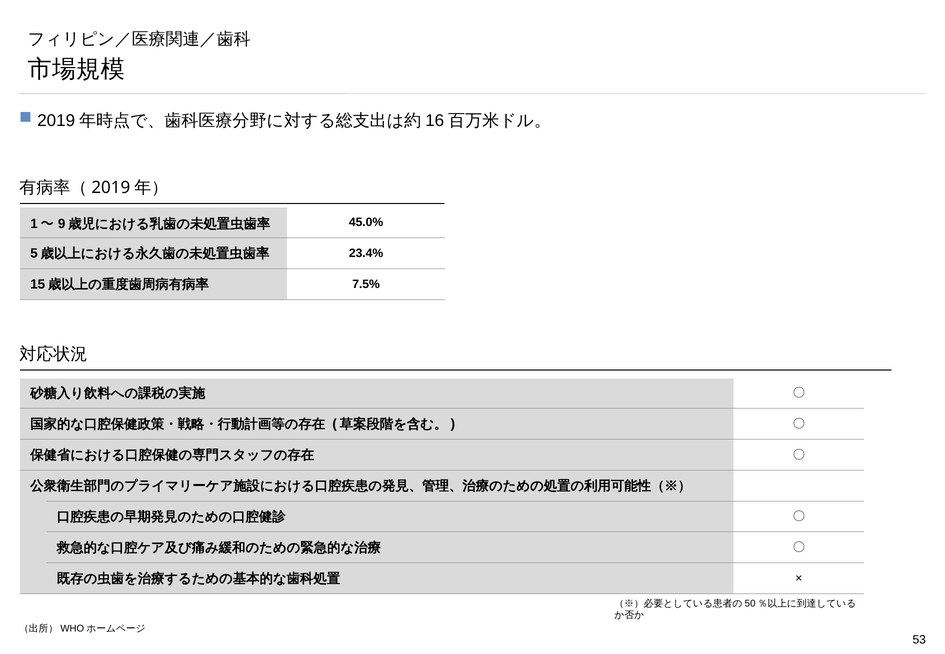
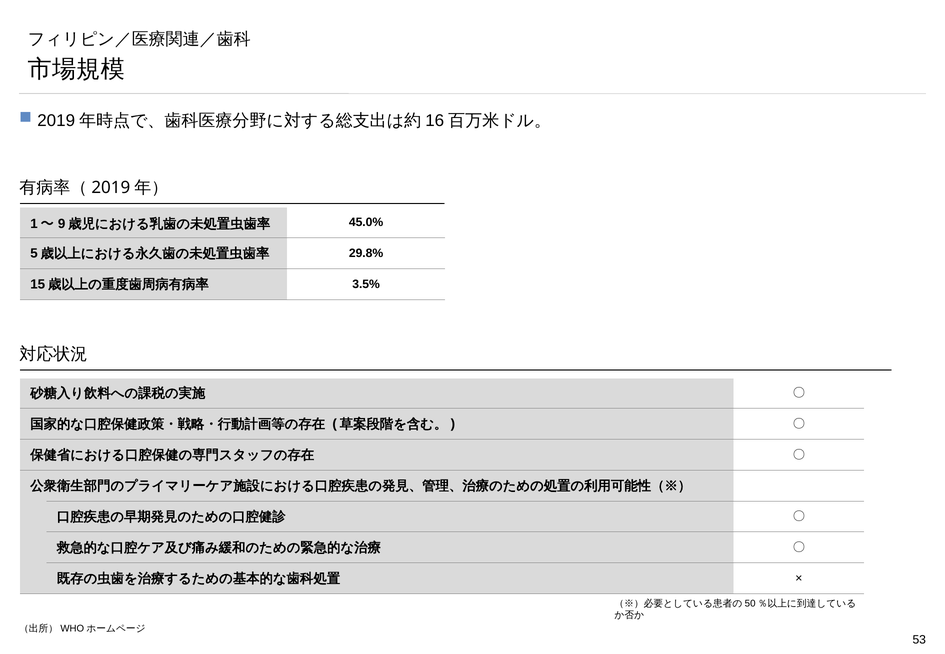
23.4%: 23.4% -> 29.8% (366, 253)
7.5%: 7.5% -> 3.5% (366, 284)
